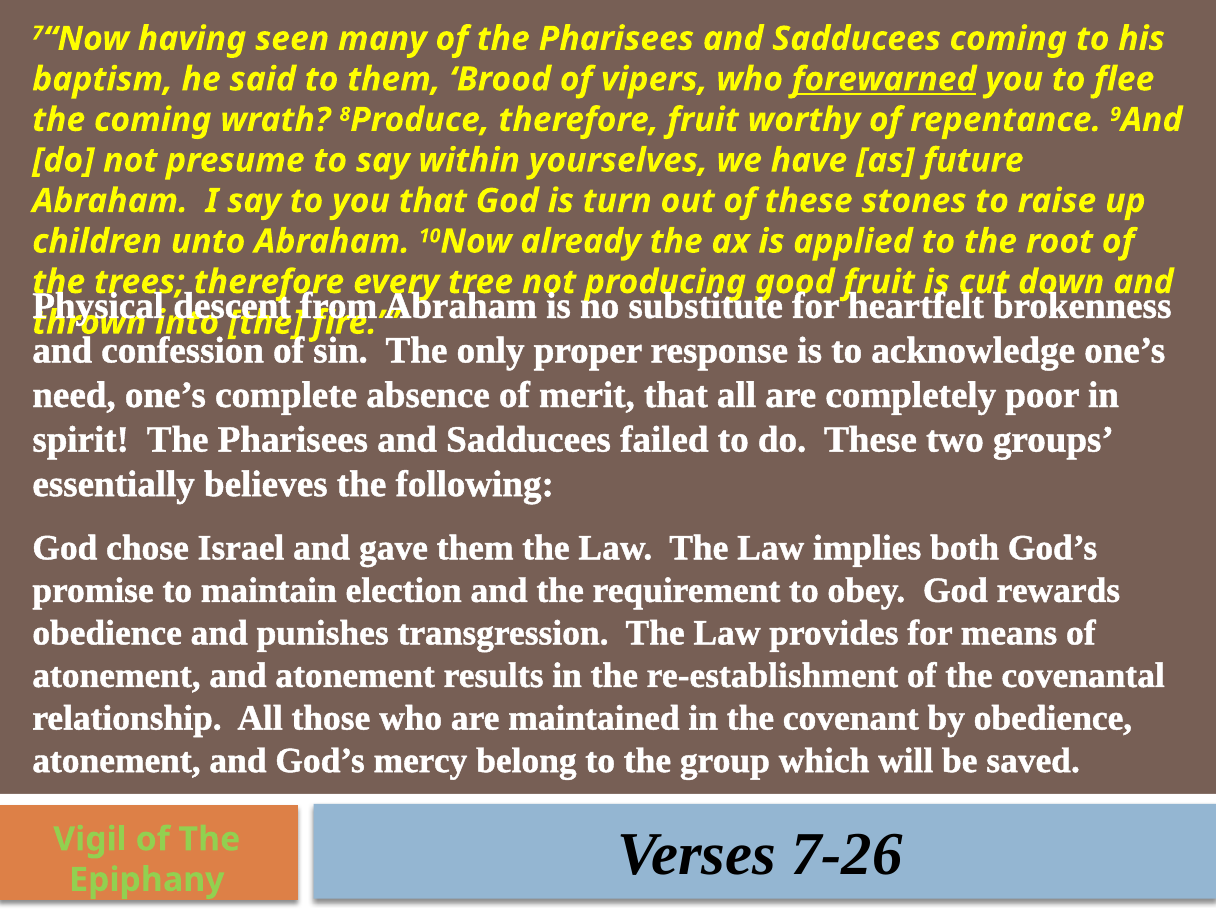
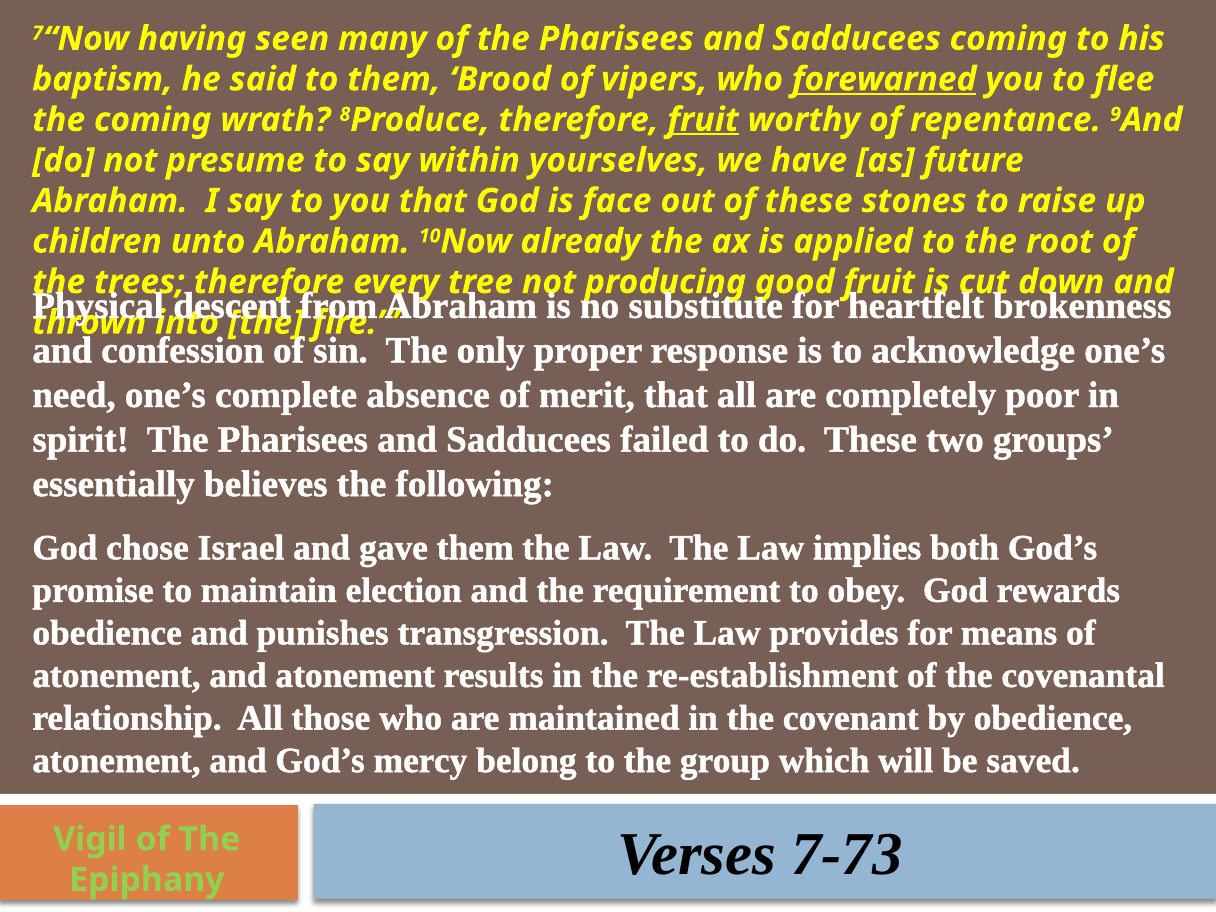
fruit underline: none -> present (703, 120)
turn: turn -> face (617, 201)
7-26: 7-26 -> 7-73 (847, 854)
